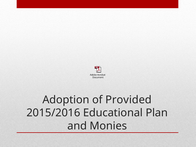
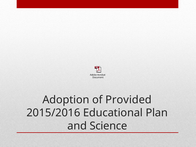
Monies: Monies -> Science (108, 126)
